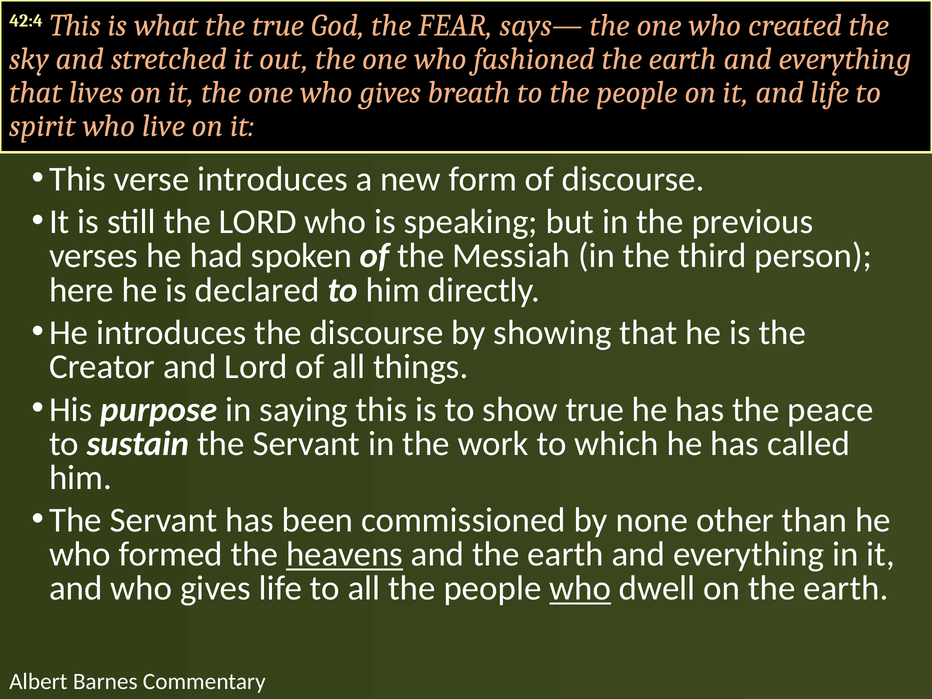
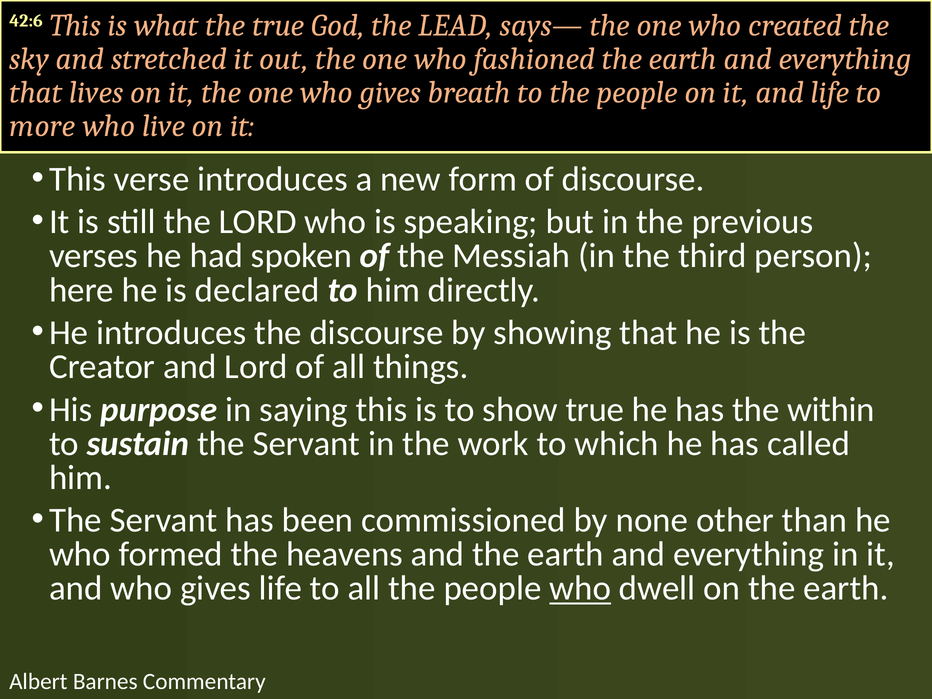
42:4: 42:4 -> 42:6 (26, 21)
FEAR: FEAR -> LEAD (456, 26)
spirit: spirit -> more (42, 126)
peace: peace -> within (831, 409)
heavens underline: present -> none (344, 554)
